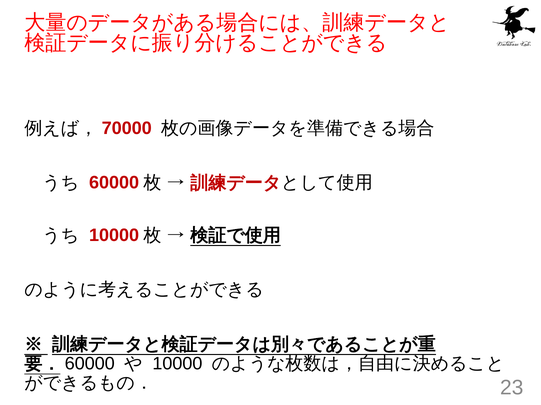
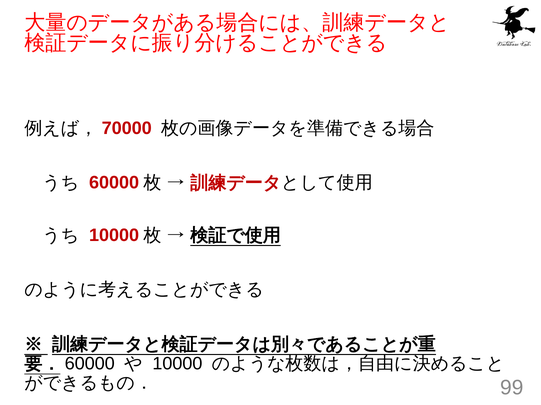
23: 23 -> 99 (512, 388)
